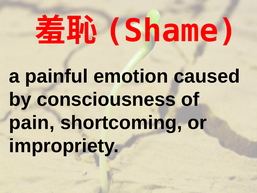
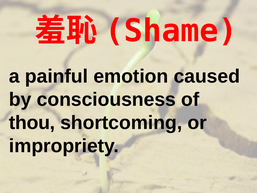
pain: pain -> thou (32, 123)
